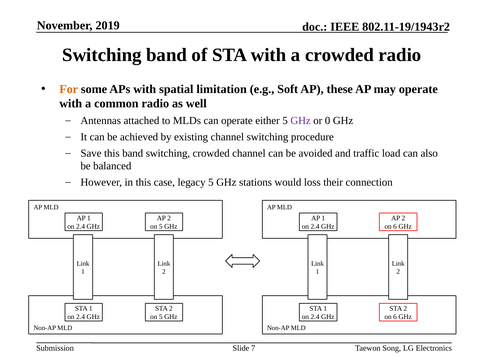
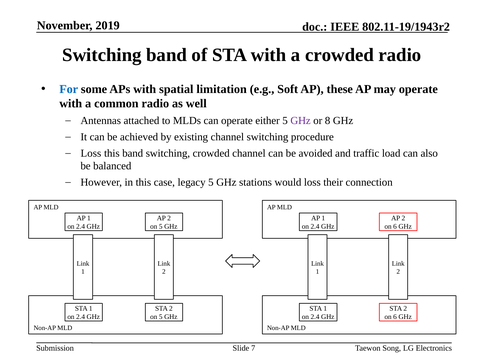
For colour: orange -> blue (69, 89)
0: 0 -> 8 (328, 121)
Save: Save -> Loss (91, 153)
